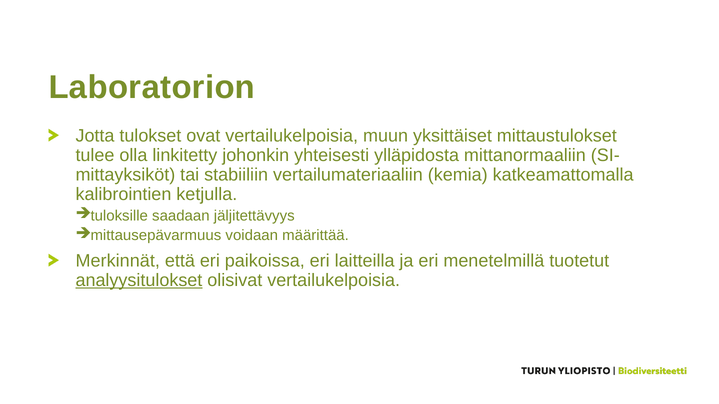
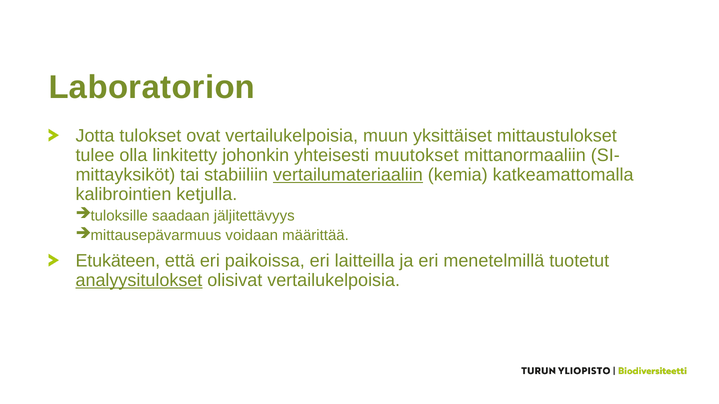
ylläpidosta: ylläpidosta -> muutokset (417, 156)
vertailumateriaaliin underline: none -> present (348, 175)
Merkinnät: Merkinnät -> Etukäteen (118, 261)
